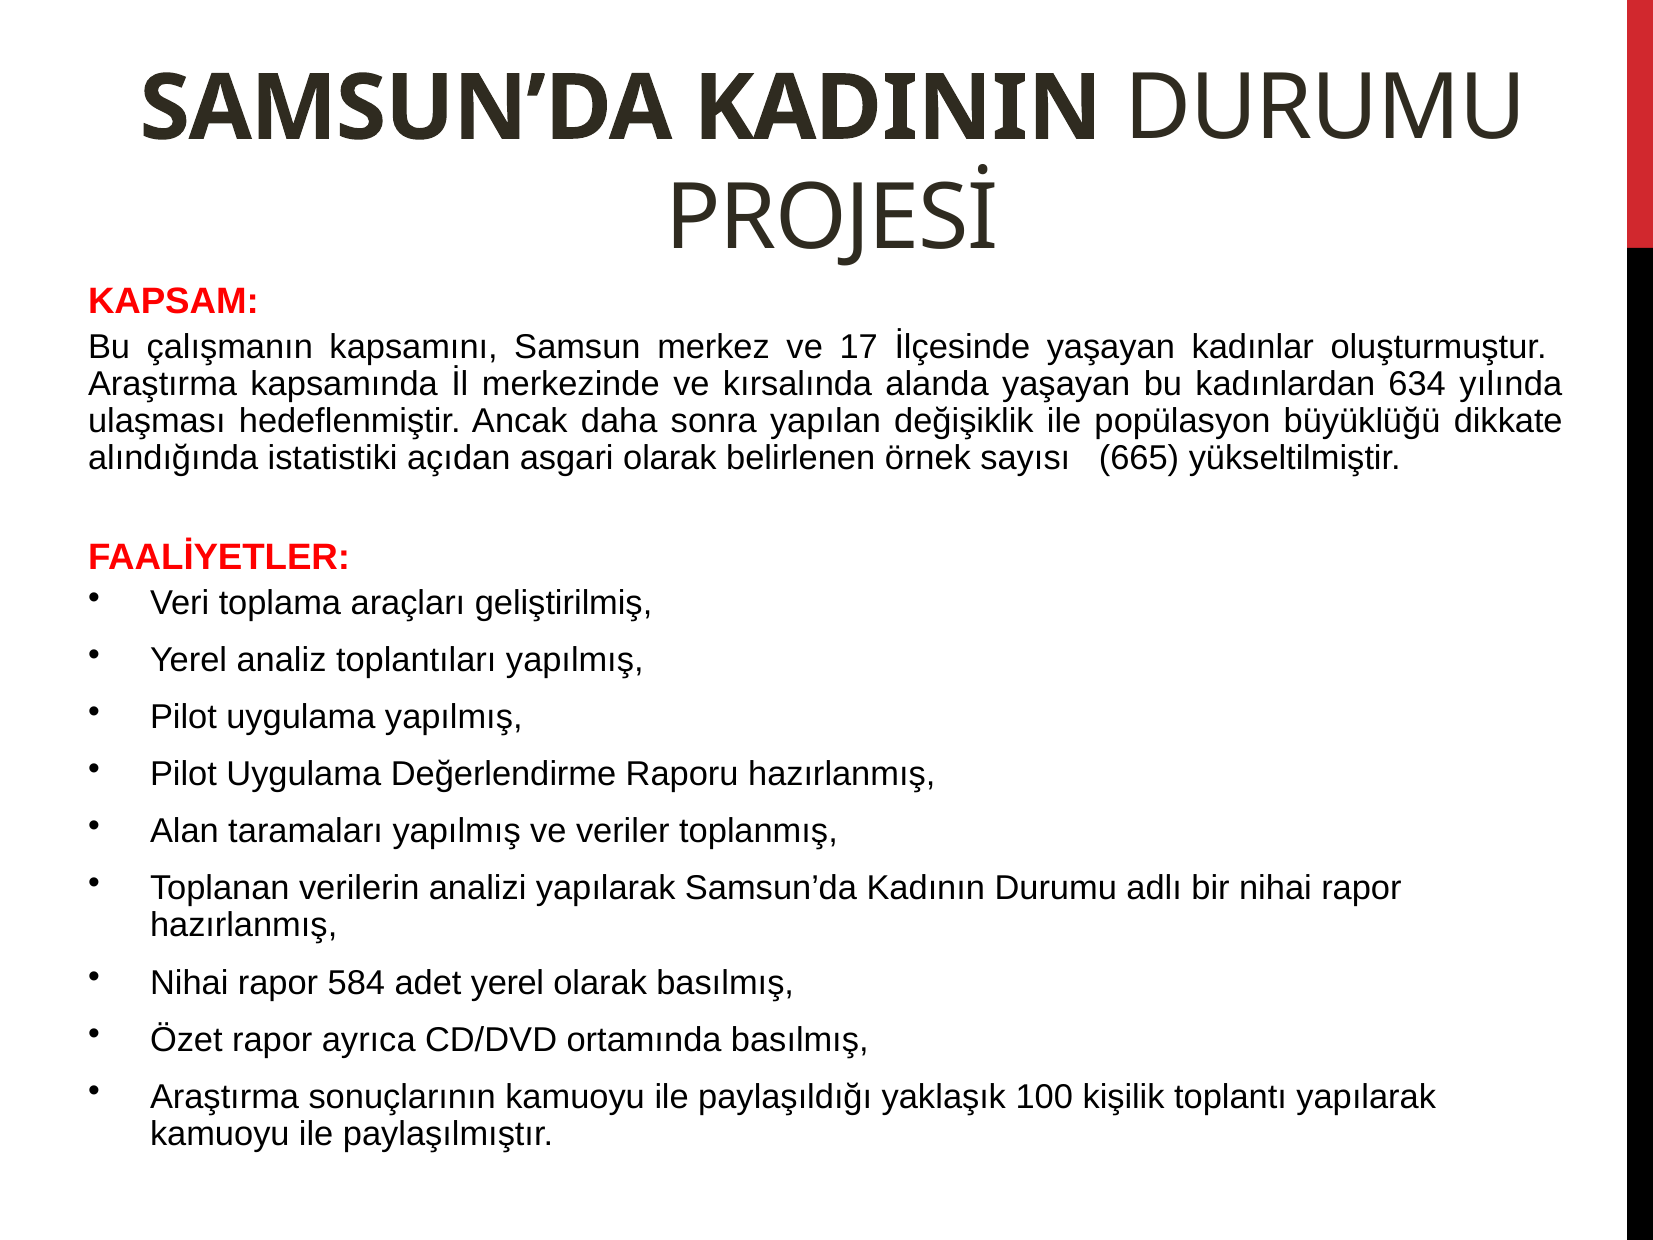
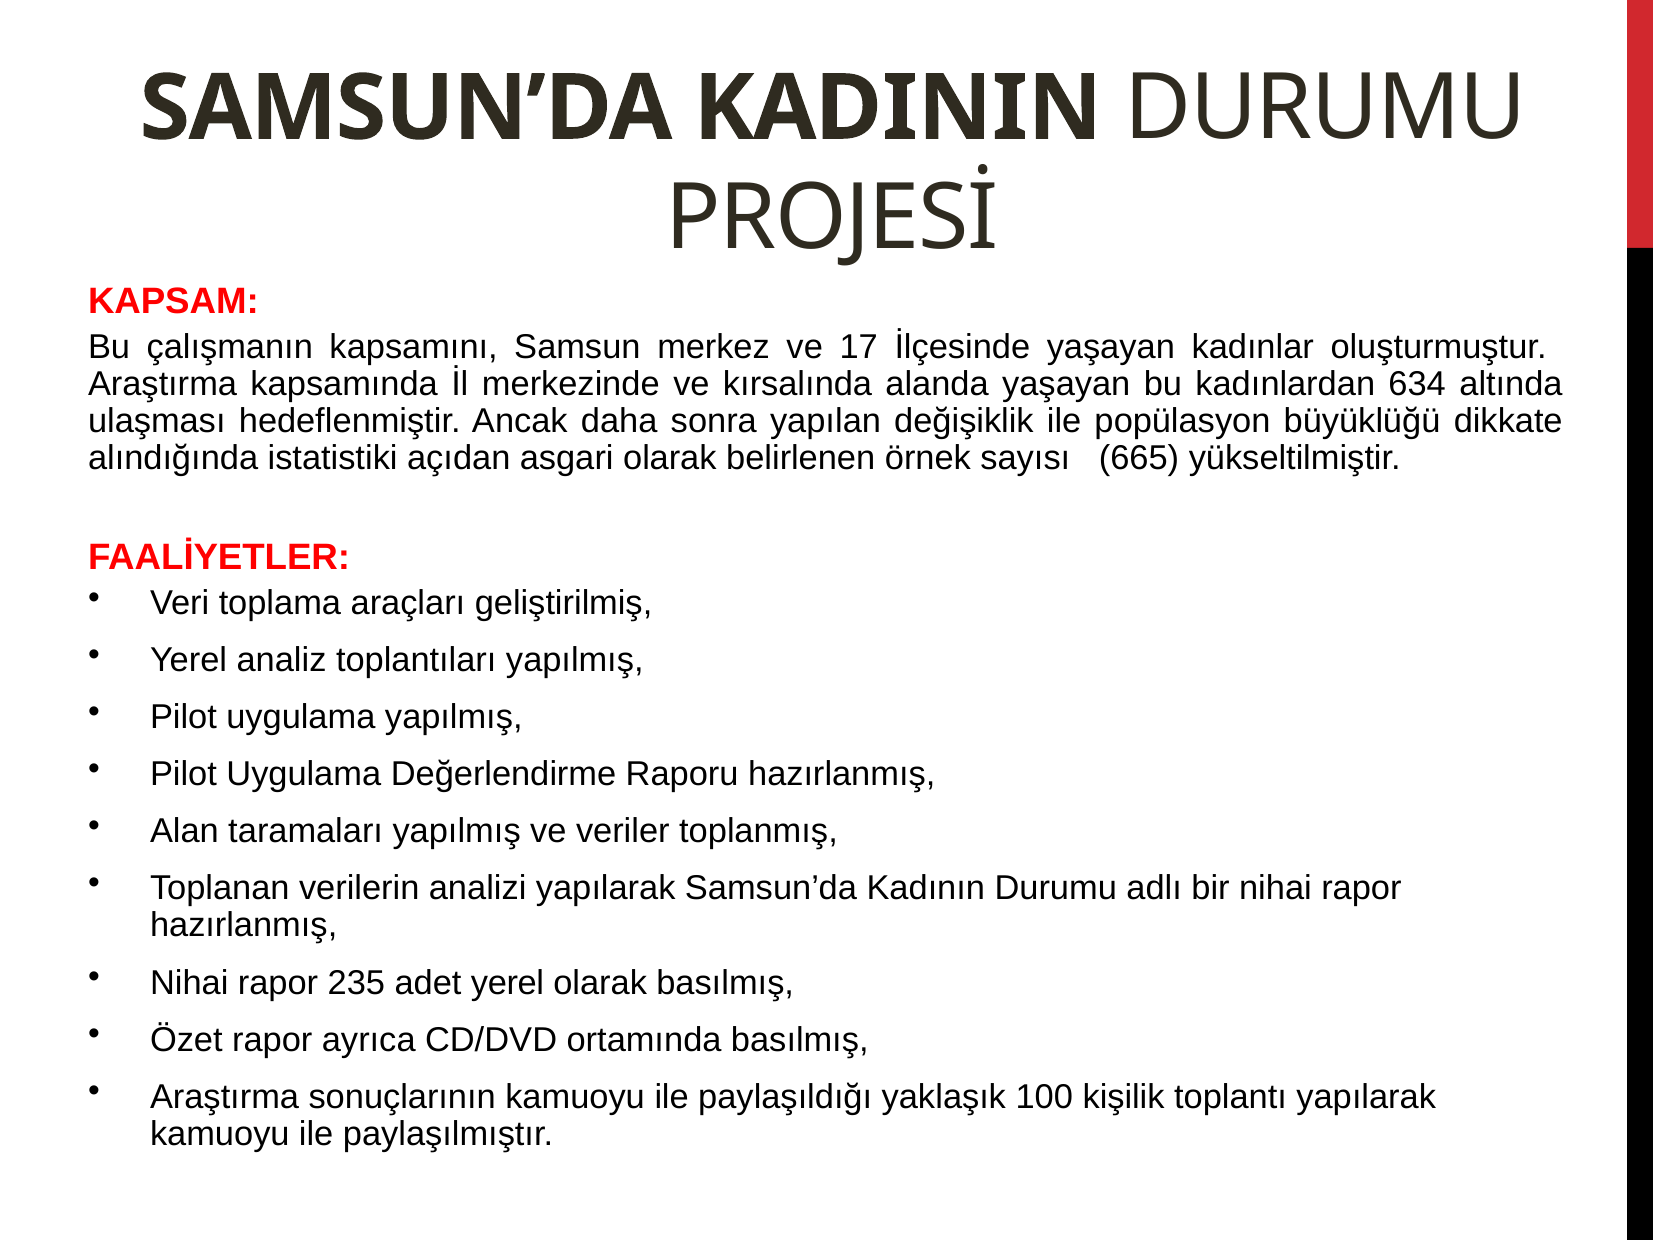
yılında: yılında -> altında (1511, 384)
584: 584 -> 235 (356, 982)
